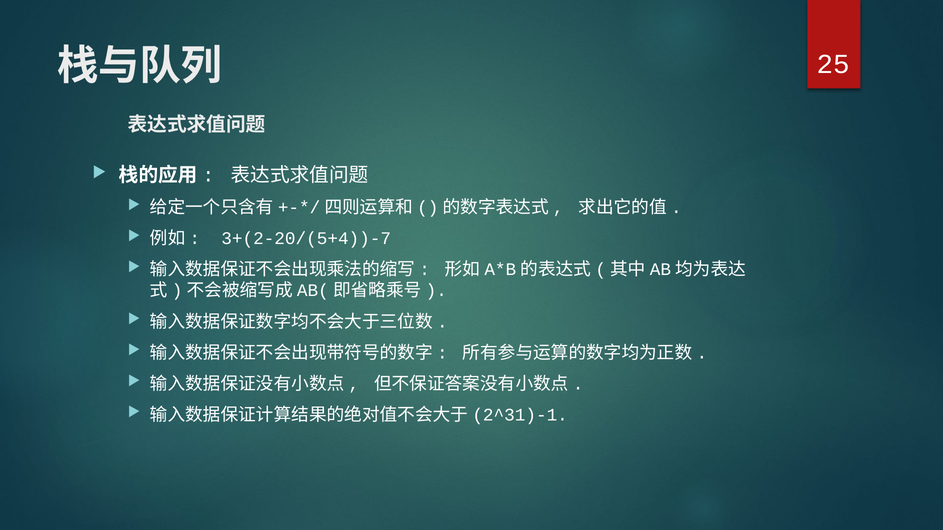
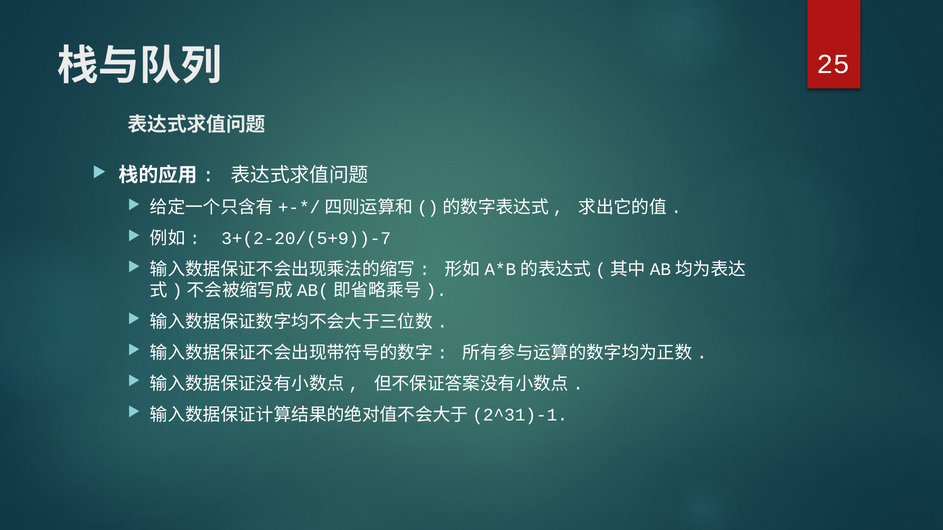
3+(2-20/(5+4))-7: 3+(2-20/(5+4))-7 -> 3+(2-20/(5+9))-7 (306, 239)
